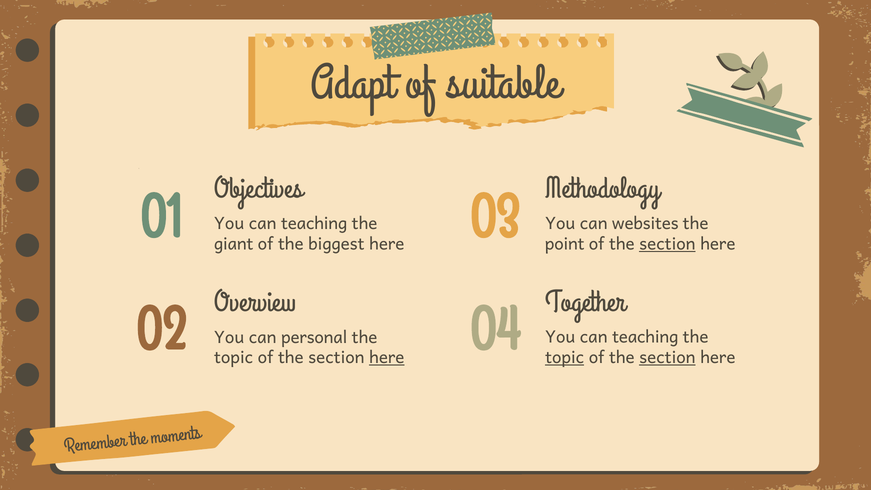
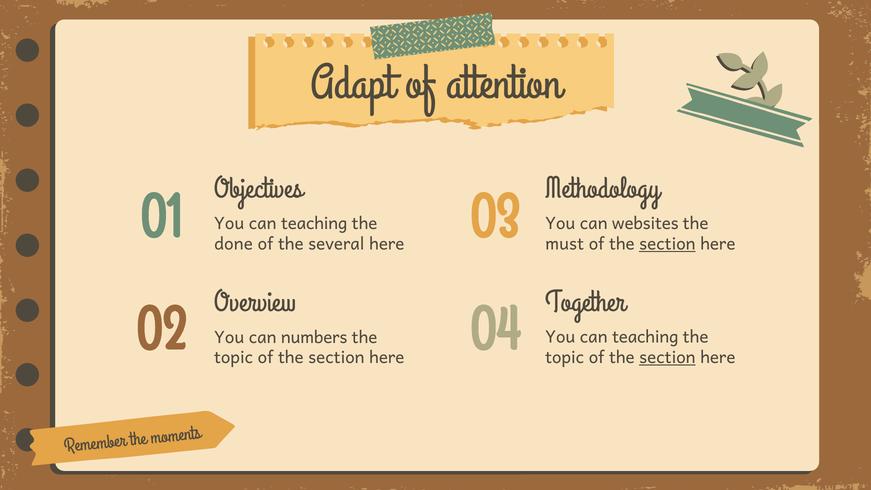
suitable: suitable -> attention (504, 82)
giant: giant -> done (234, 244)
biggest: biggest -> several (336, 244)
point: point -> must (565, 244)
personal: personal -> numbers (314, 337)
topic underline: present -> none (565, 358)
here underline: present -> none (387, 358)
